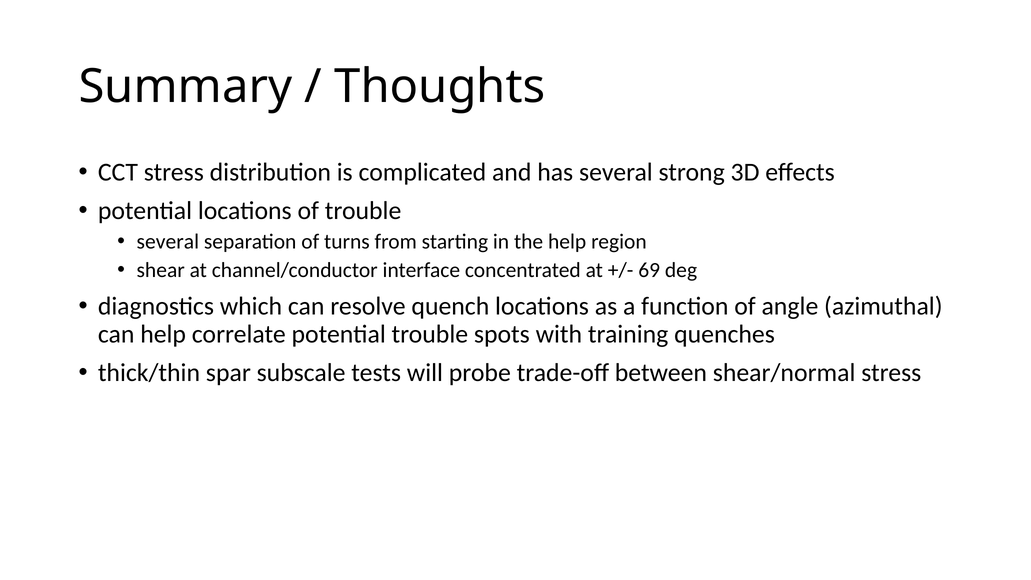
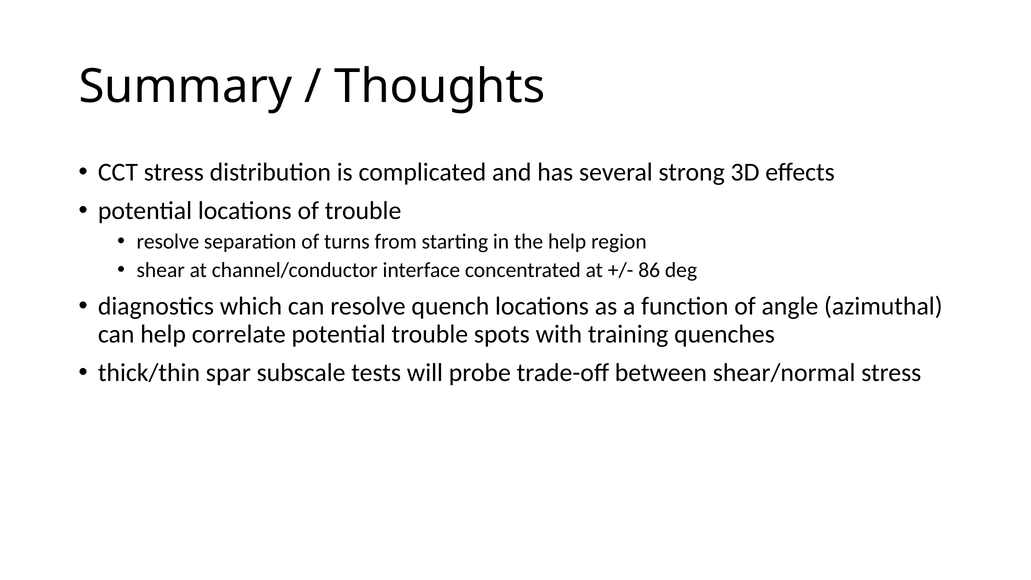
several: several -> resolve (168, 242)
69: 69 -> 86 (649, 270)
